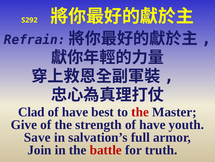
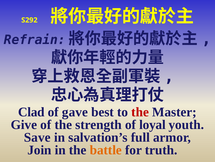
have: have -> gave (75, 112)
strength of have: have -> loyal (152, 124)
battle colour: red -> orange (106, 149)
